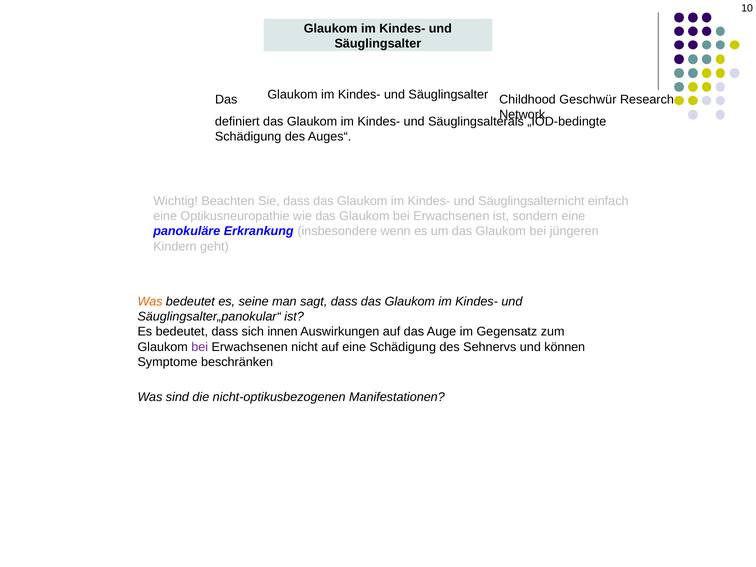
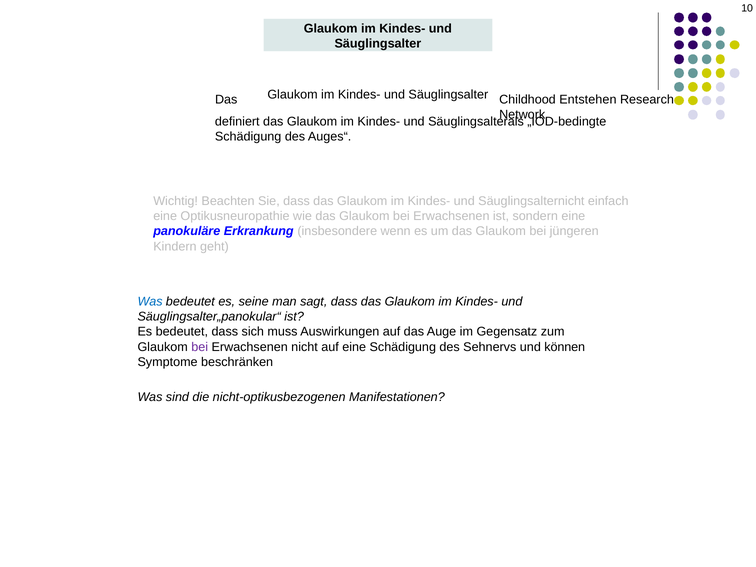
Geschwür: Geschwür -> Entstehen (588, 99)
Was colour: orange -> blue (150, 302)
innen: innen -> muss (282, 332)
